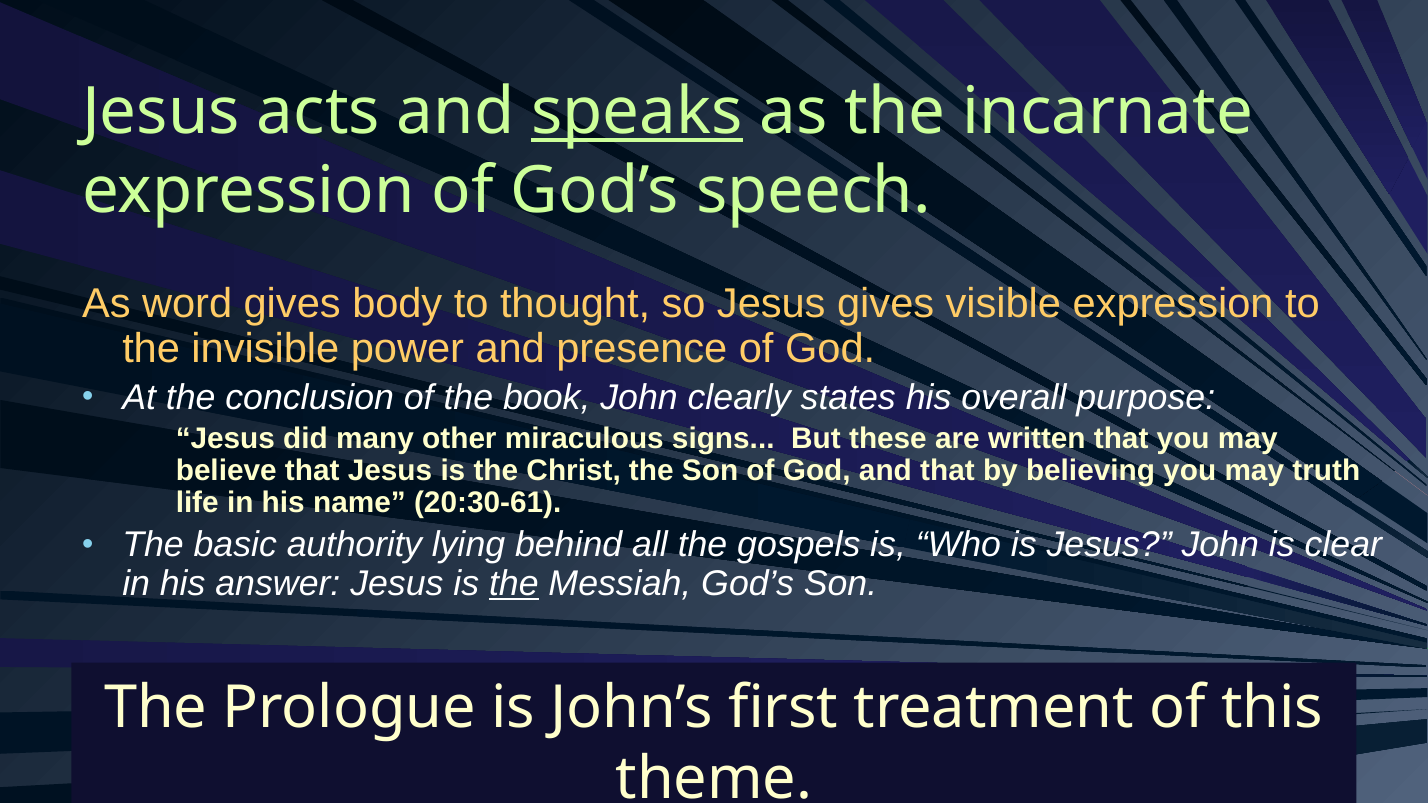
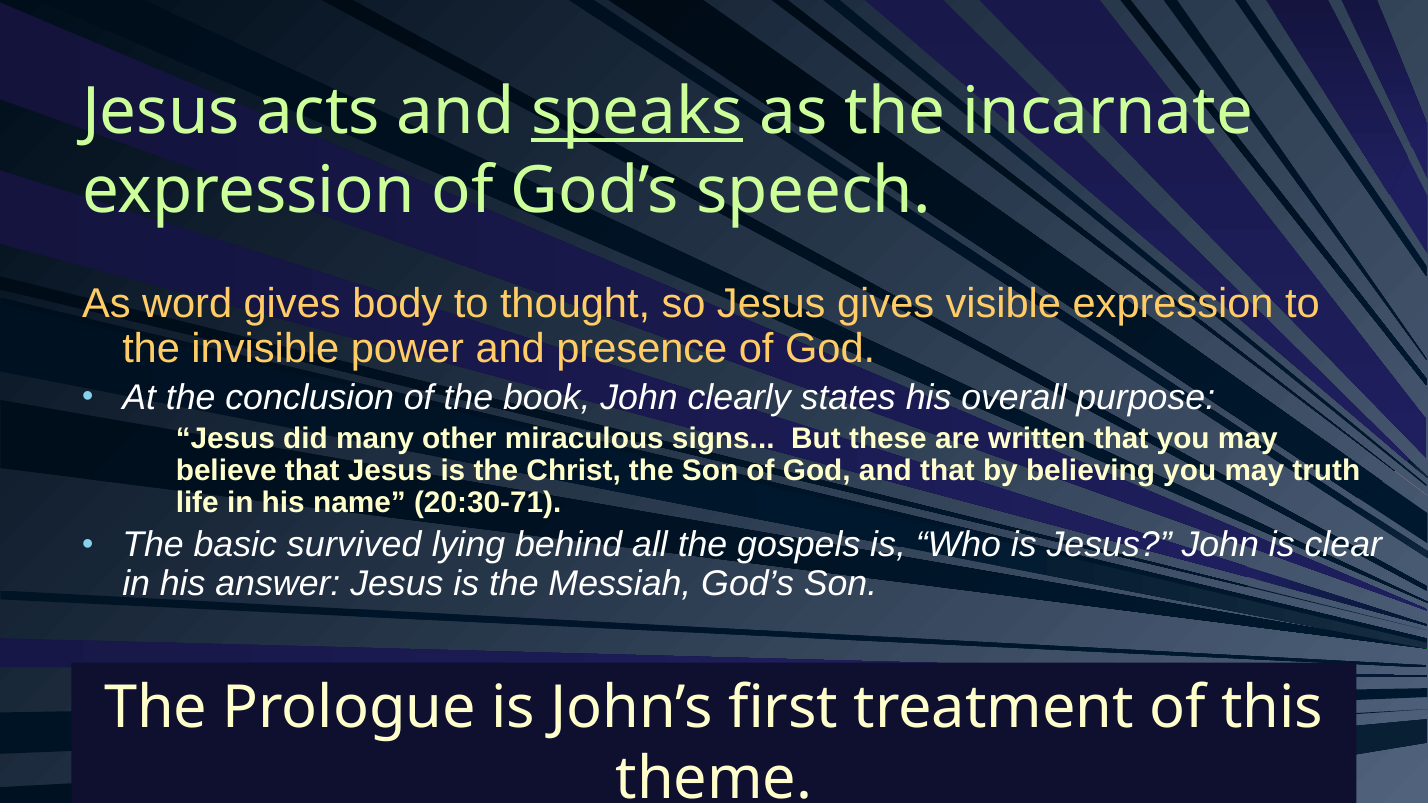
20:30-61: 20:30-61 -> 20:30-71 (488, 503)
authority: authority -> survived (354, 545)
the underline: present -> none (514, 584)
